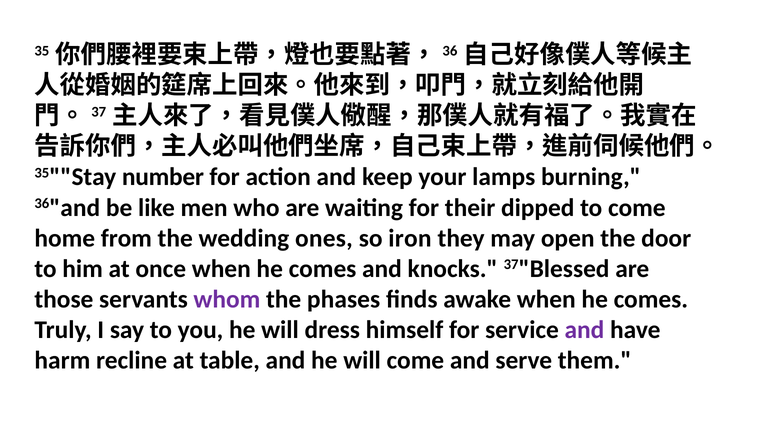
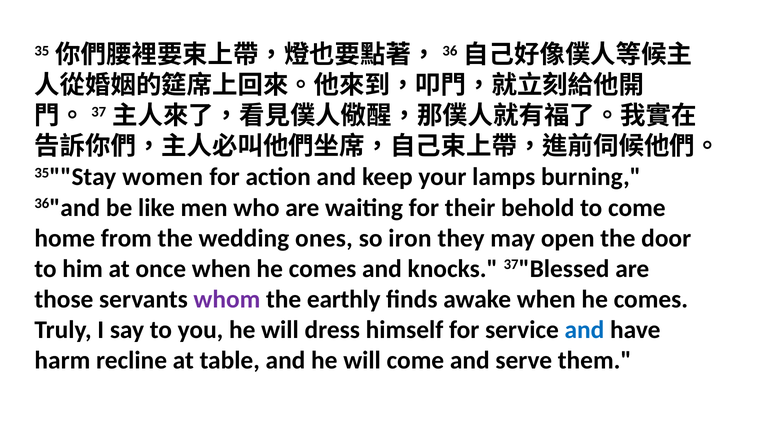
number: number -> women (163, 177)
dipped: dipped -> behold (538, 207)
phases: phases -> earthly (344, 299)
and colour: purple -> blue (584, 329)
